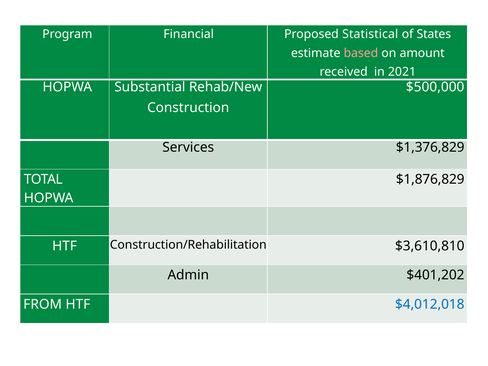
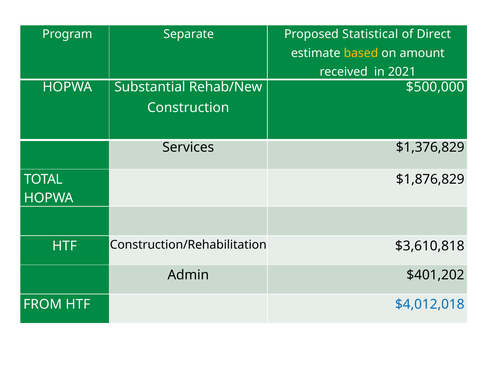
Financial: Financial -> Separate (189, 34)
States: States -> Direct (434, 34)
based colour: pink -> yellow (361, 53)
$3,610,810: $3,610,810 -> $3,610,818 (430, 246)
